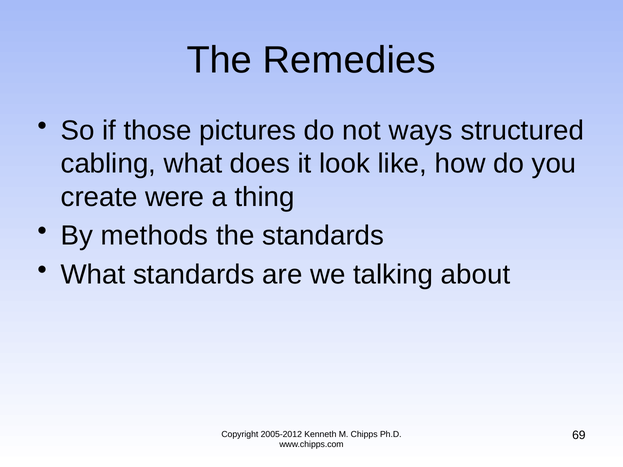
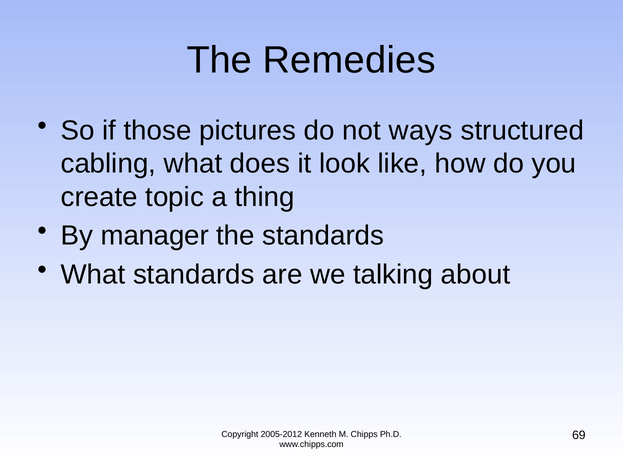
were: were -> topic (175, 197)
methods: methods -> manager (155, 236)
